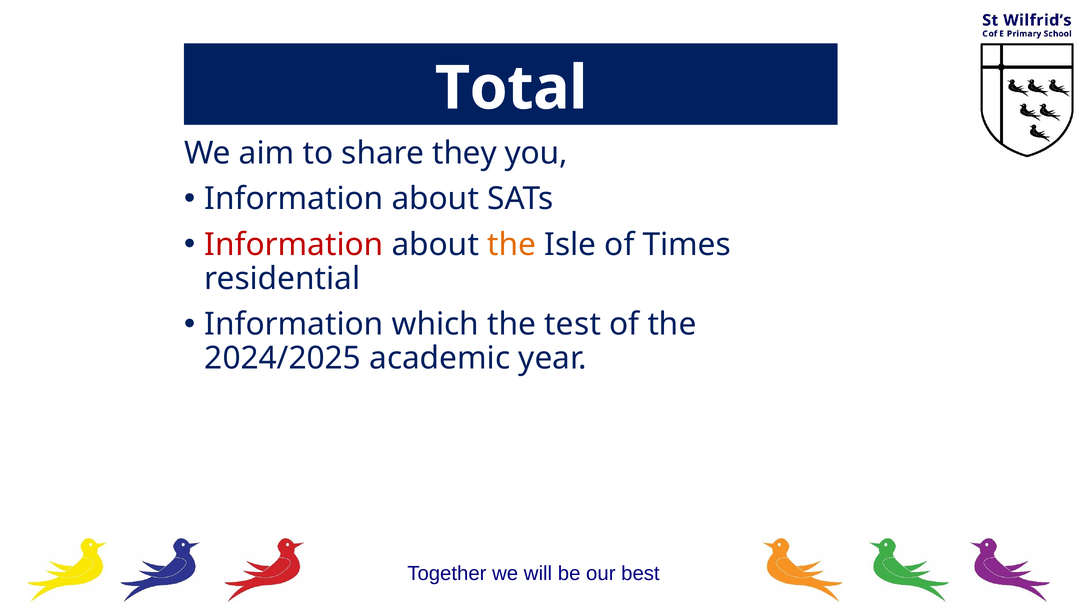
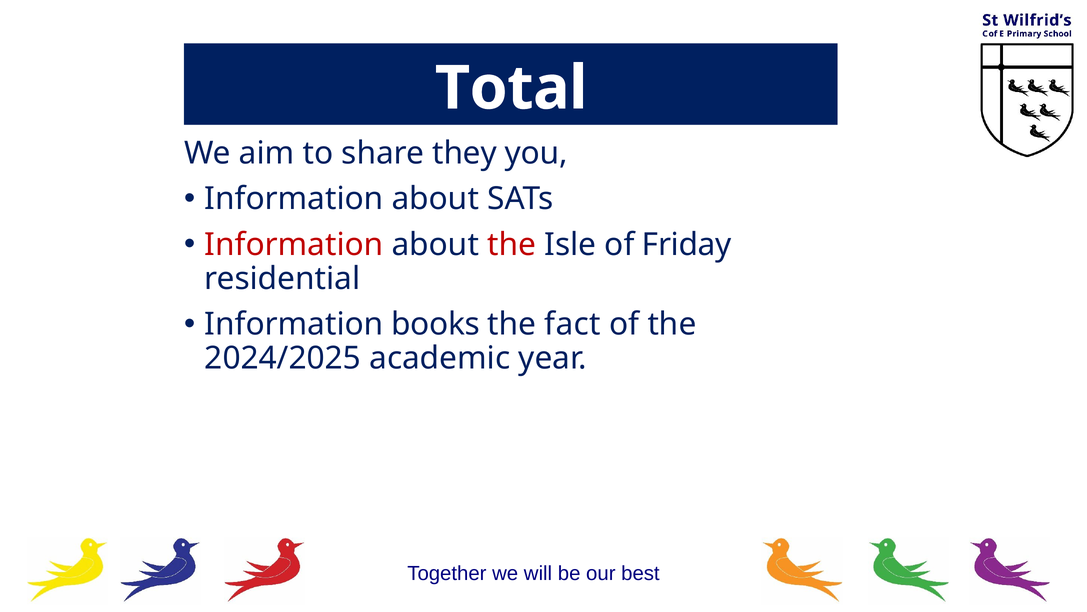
the colour: orange -> red (512, 244)
Times: Times -> Friday (687, 244)
which: which -> books (435, 324)
test: test -> fact (573, 324)
